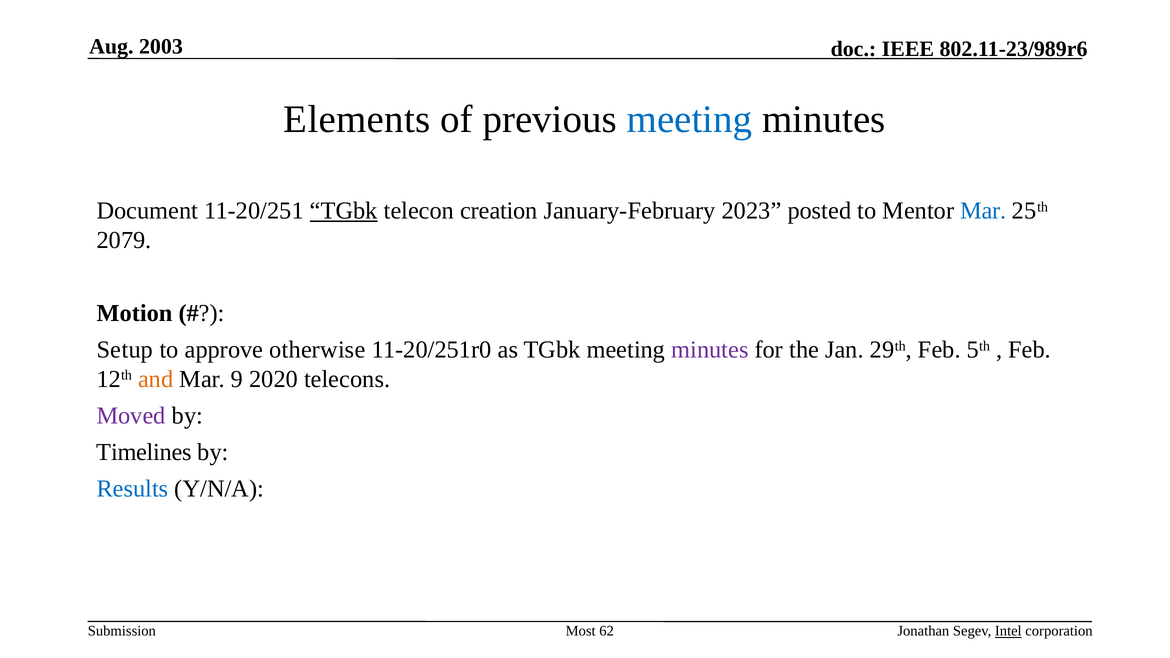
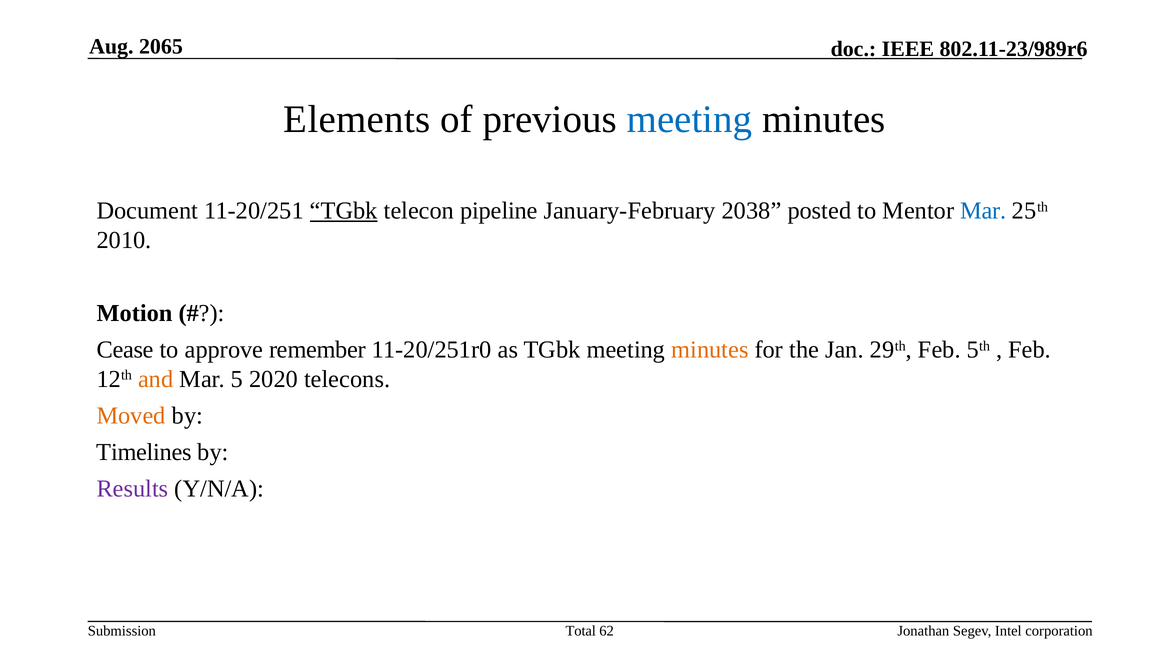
2003: 2003 -> 2065 (161, 47)
creation: creation -> pipeline (499, 211)
2023: 2023 -> 2038 (752, 211)
2079: 2079 -> 2010 (124, 240)
Setup: Setup -> Cease (125, 350)
otherwise: otherwise -> remember (318, 350)
minutes colour: purple -> orange (710, 350)
9: 9 -> 5 (237, 379)
Moved colour: purple -> orange (131, 416)
Results colour: blue -> purple (132, 489)
Most: Most -> Total (581, 631)
Intel underline: present -> none (1008, 631)
